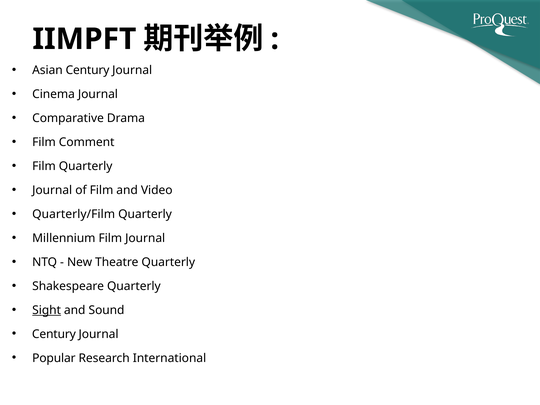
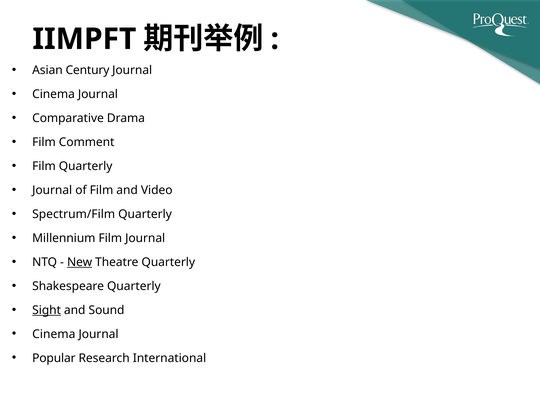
Quarterly/Film: Quarterly/Film -> Spectrum/Film (74, 214)
New underline: none -> present (80, 262)
Century: Century -> Cinema (54, 334)
